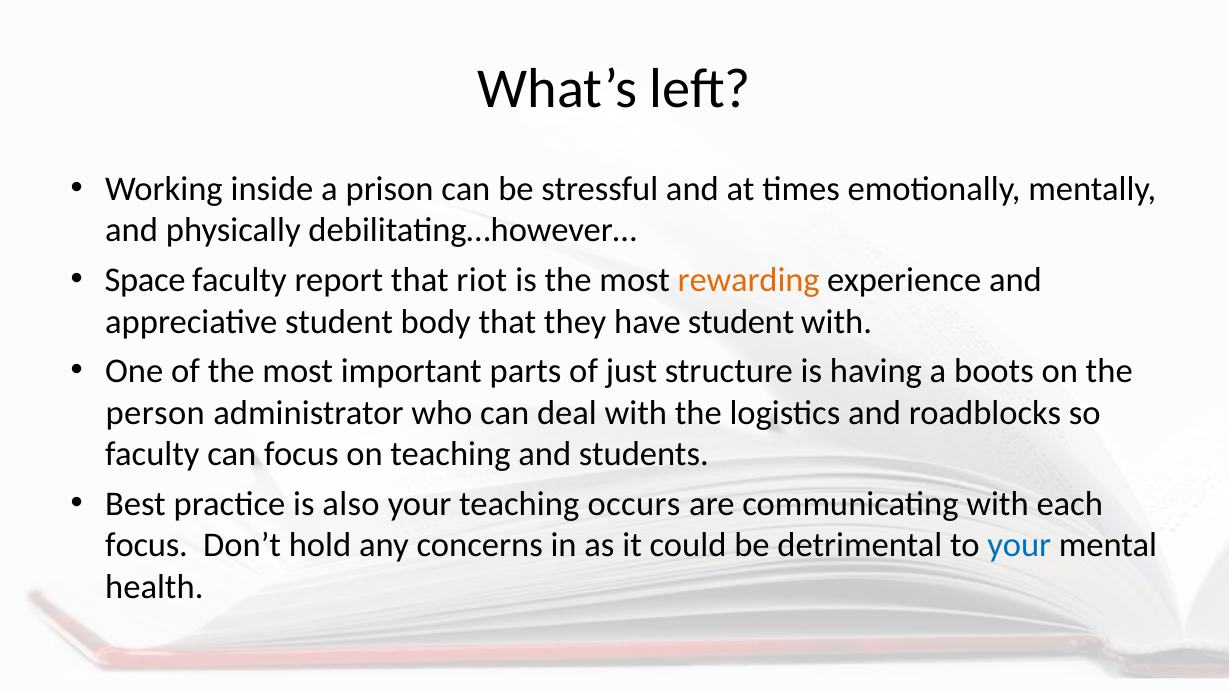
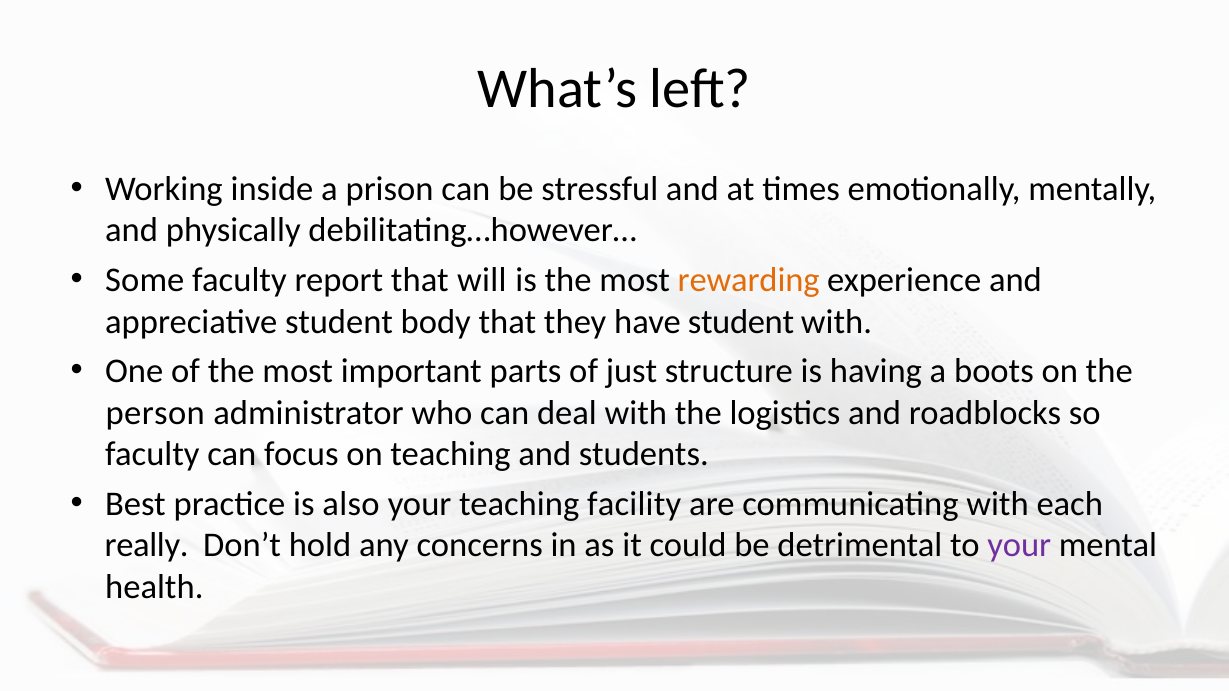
Space: Space -> Some (145, 280)
riot: riot -> will (482, 280)
occurs: occurs -> facility (634, 504)
focus: focus -> really (147, 546)
your colour: blue -> purple (1019, 546)
